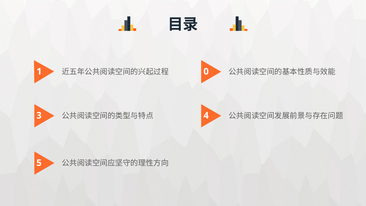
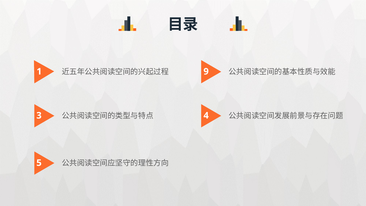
0: 0 -> 9 (206, 71)
